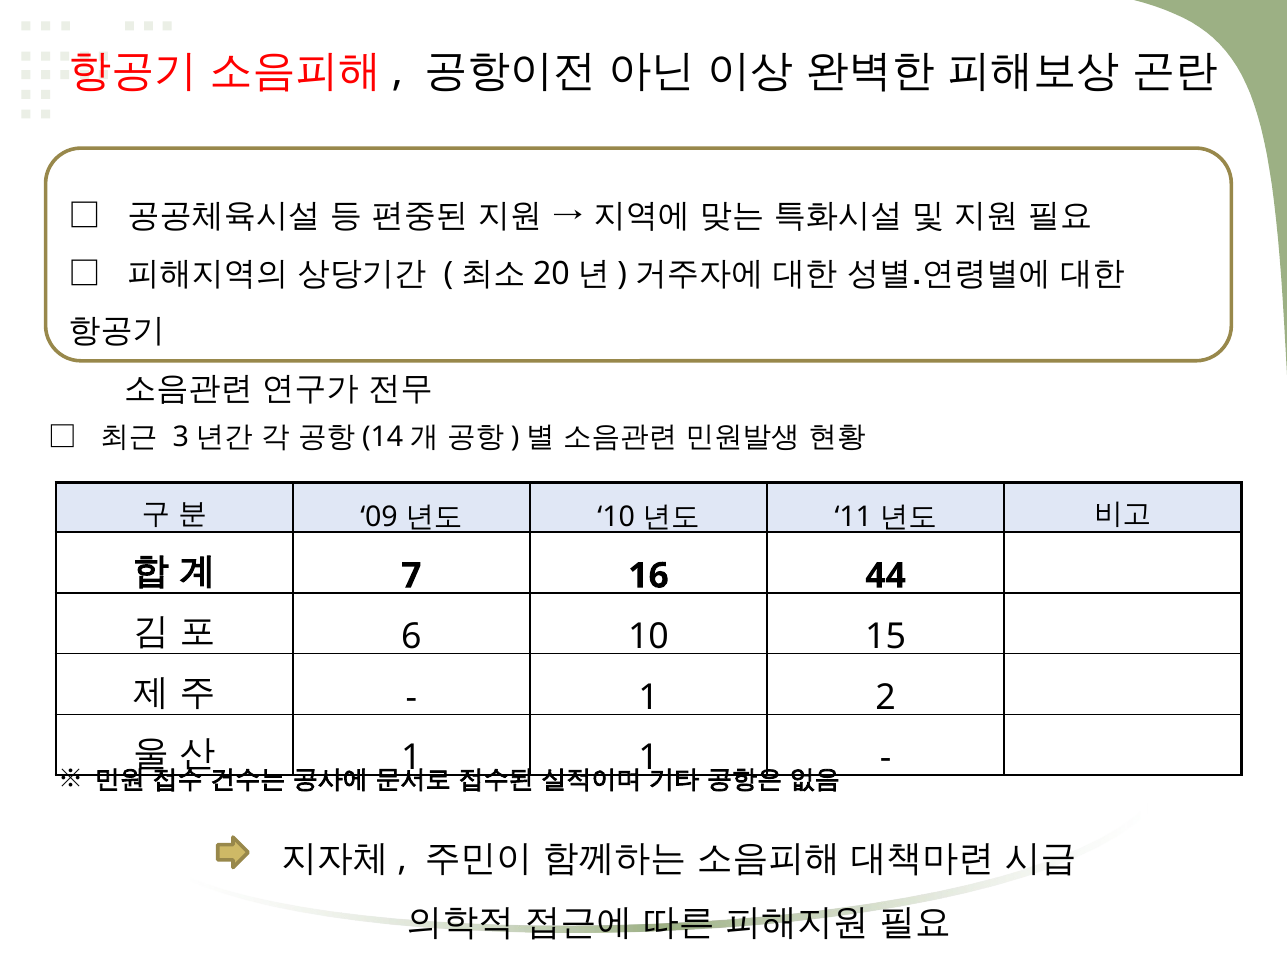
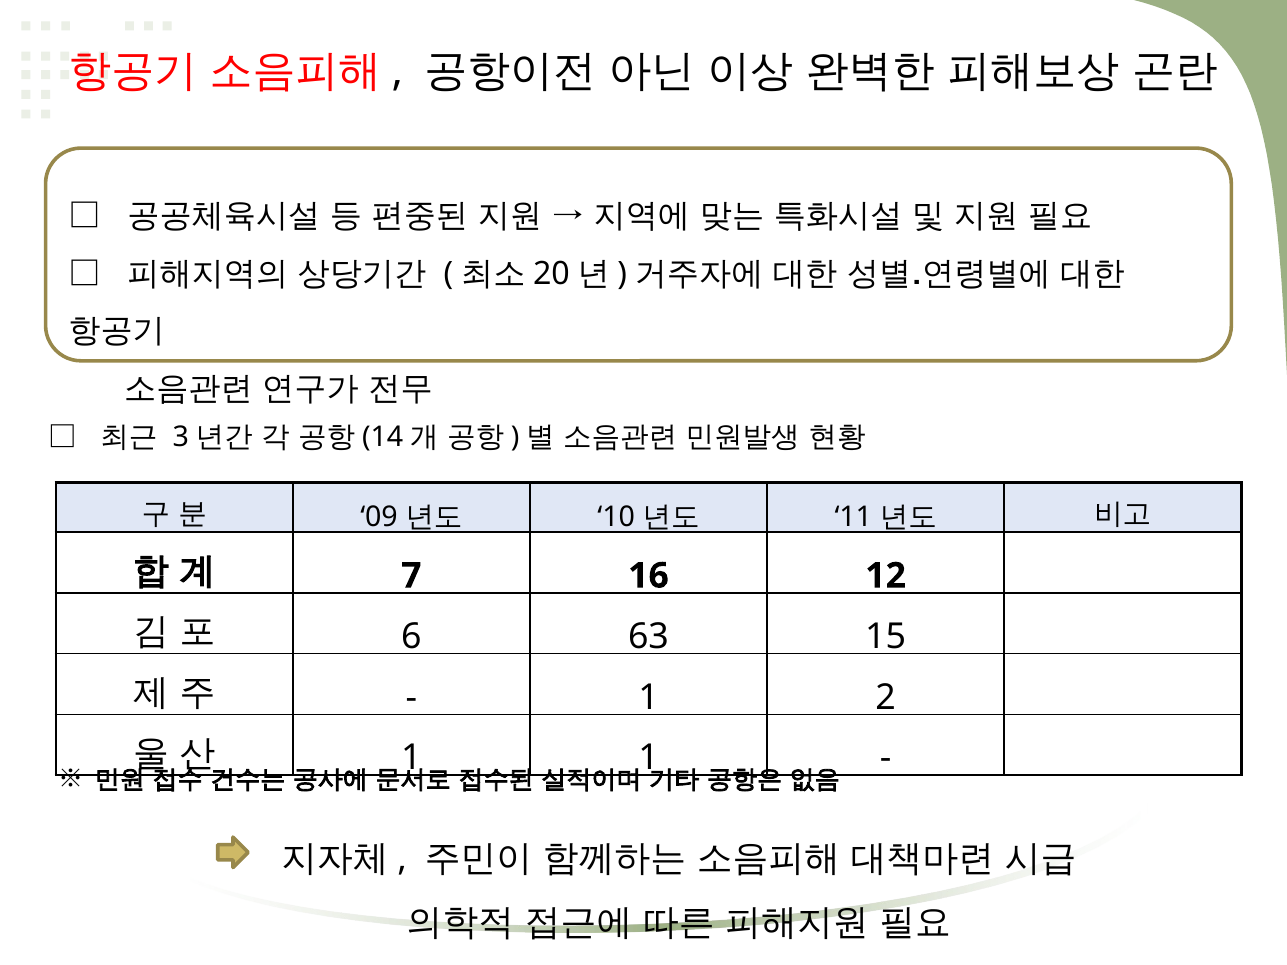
44: 44 -> 12 (886, 576)
6 10: 10 -> 63 (648, 637)
